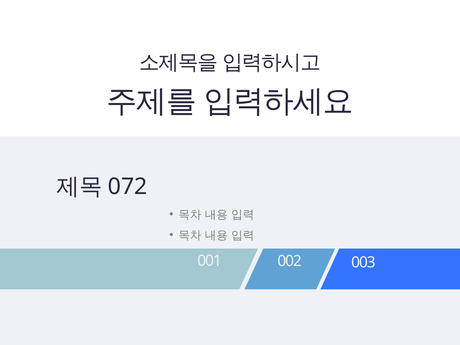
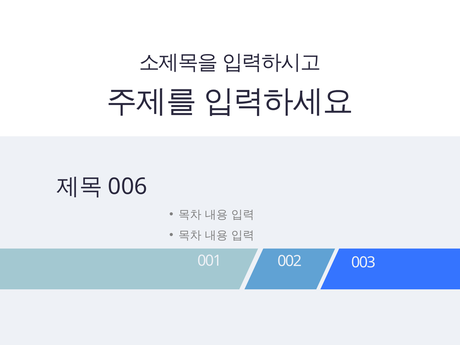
072: 072 -> 006 (128, 187)
